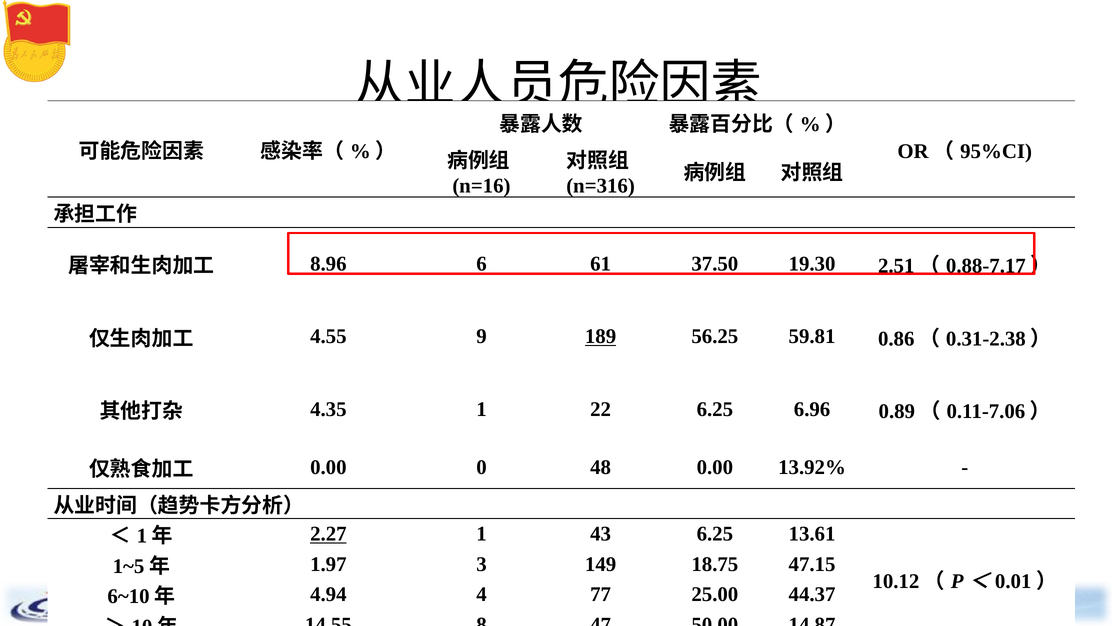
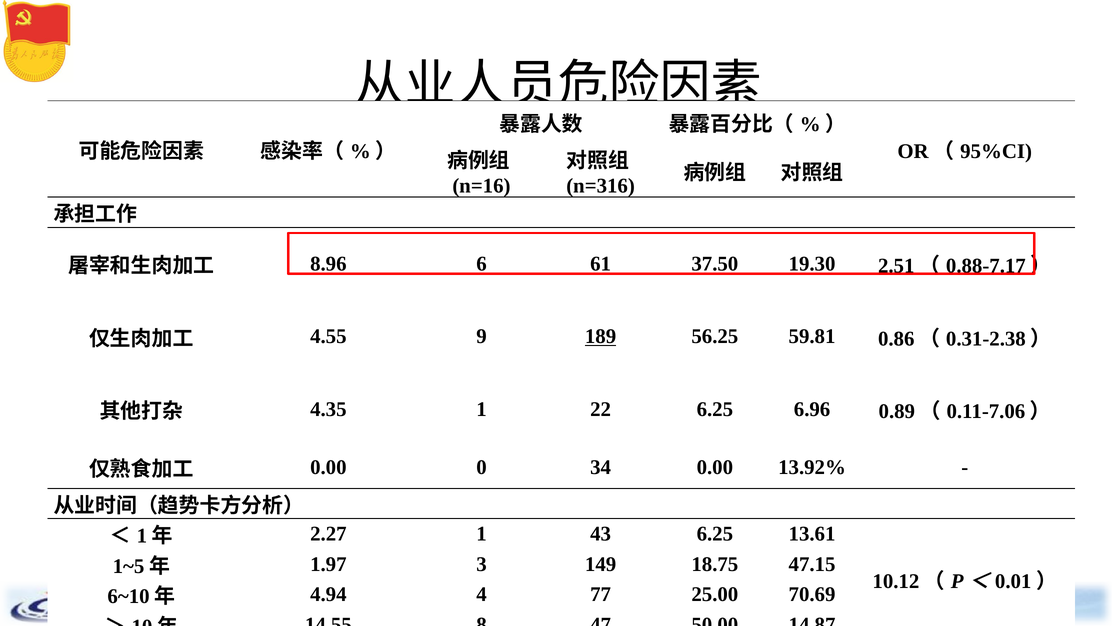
48: 48 -> 34 (601, 467)
2.27 underline: present -> none (328, 534)
44.37: 44.37 -> 70.69 (812, 595)
